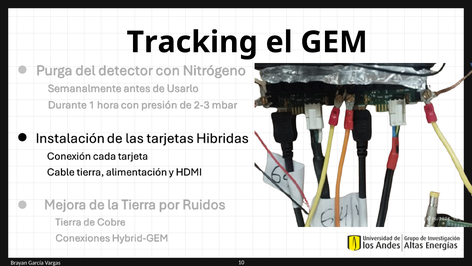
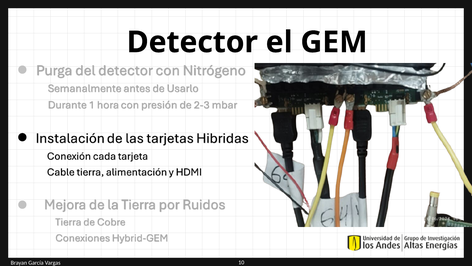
Tracking: Tracking -> Detector (192, 42)
